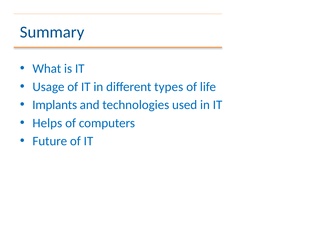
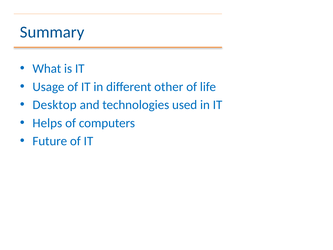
types: types -> other (169, 87)
Implants: Implants -> Desktop (55, 105)
